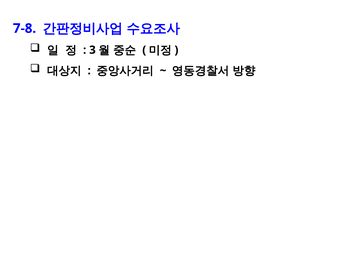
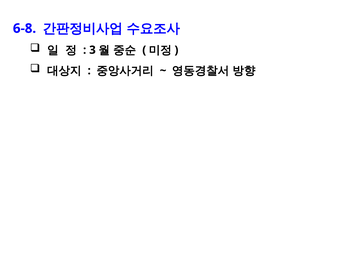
7-8: 7-8 -> 6-8 (25, 28)
